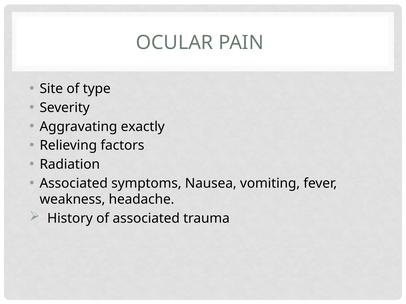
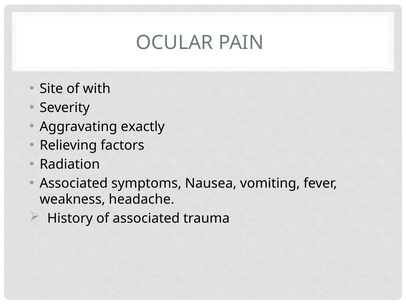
type: type -> with (97, 89)
